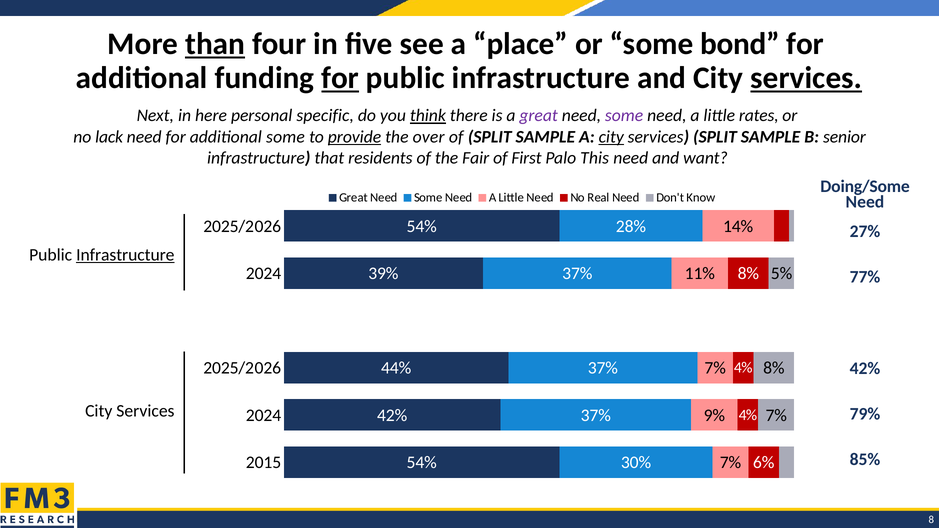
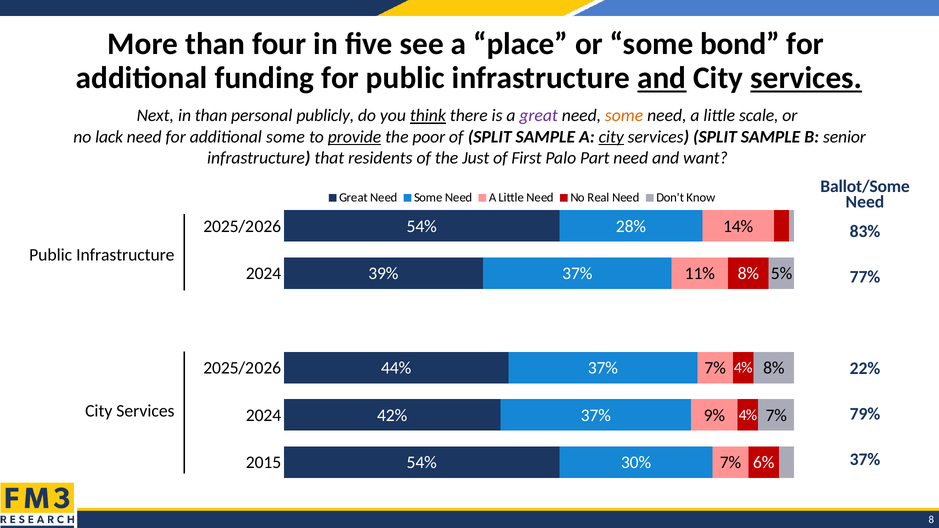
than underline: present -> none (215, 44)
for underline: present -> none (340, 78)
and underline: none -> present (662, 78)
in here: here -> than (211, 116)
specific: specific -> publicly (325, 116)
some colour: purple -> orange (624, 116)
rates: rates -> scale (759, 116)
over: over -> poor (429, 137)
Fair: Fair -> Just (476, 158)
This: This -> Part (595, 158)
Doing/Some: Doing/Some -> Ballot/Some (865, 187)
27%: 27% -> 83% (865, 231)
Infrastructure underline: present -> none (125, 255)
42%: 42% -> 22% (865, 368)
85%: 85% -> 37% (865, 460)
